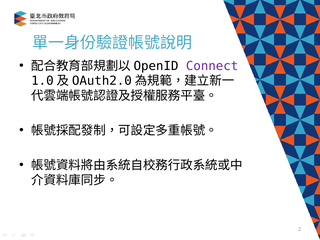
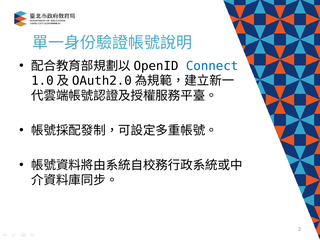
Connect colour: purple -> blue (212, 66)
